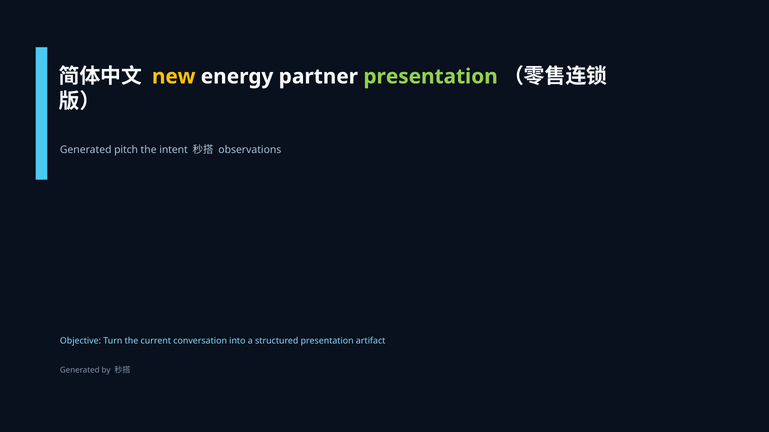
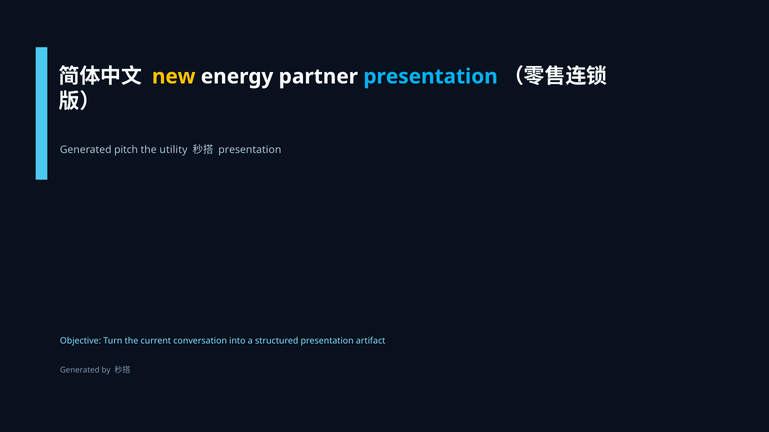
presentation colour: light green -> light blue (431, 77)
intent: intent -> utility (173, 150)
observations: observations -> presentation (250, 150)
